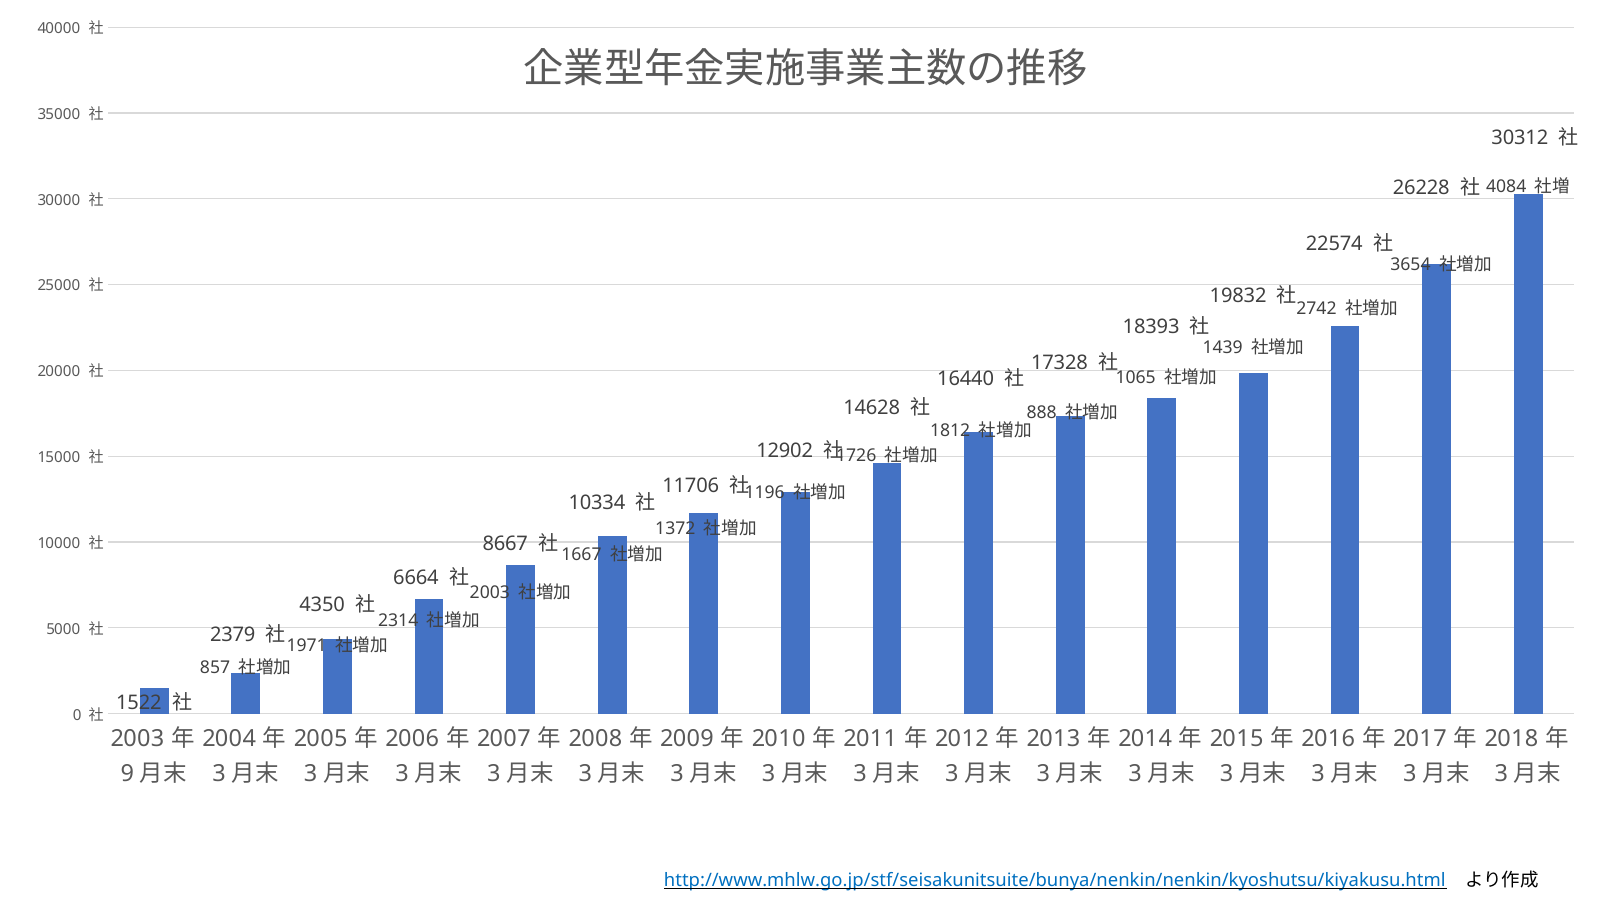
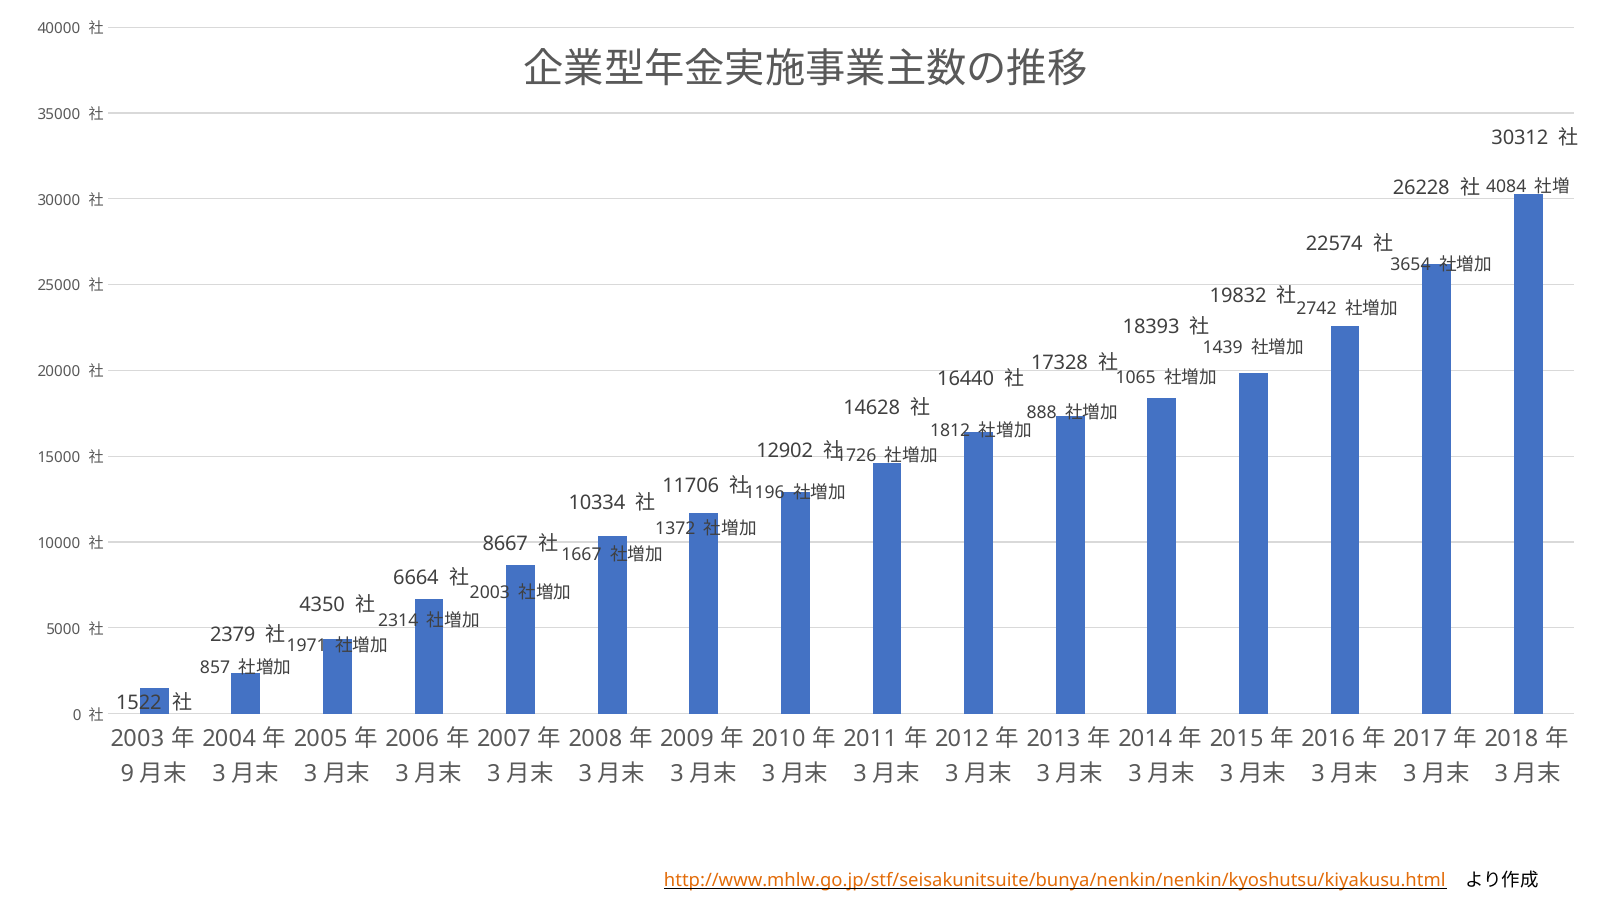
http://www.mhlw.go.jp/stf/seisakunitsuite/bunya/nenkin/nenkin/kyoshutsu/kiyakusu.html colour: blue -> orange (1055, 881)
